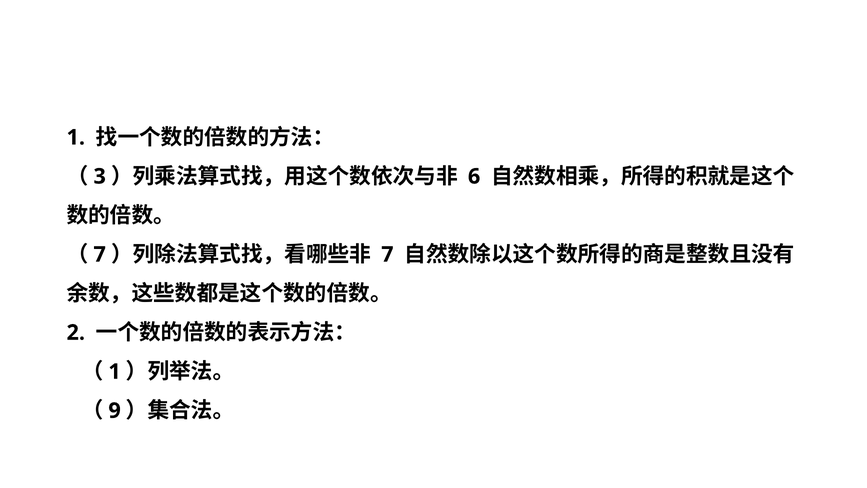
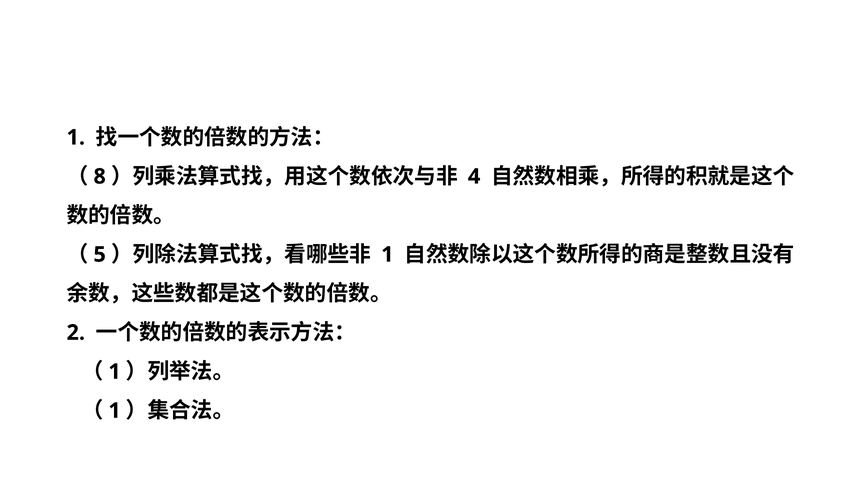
3: 3 -> 8 (100, 176)
6: 6 -> 4 (474, 176)
7: 7 -> 5 (100, 254)
7: 7 -> 1 (387, 254)
9: 9 -> 1 (115, 410)
